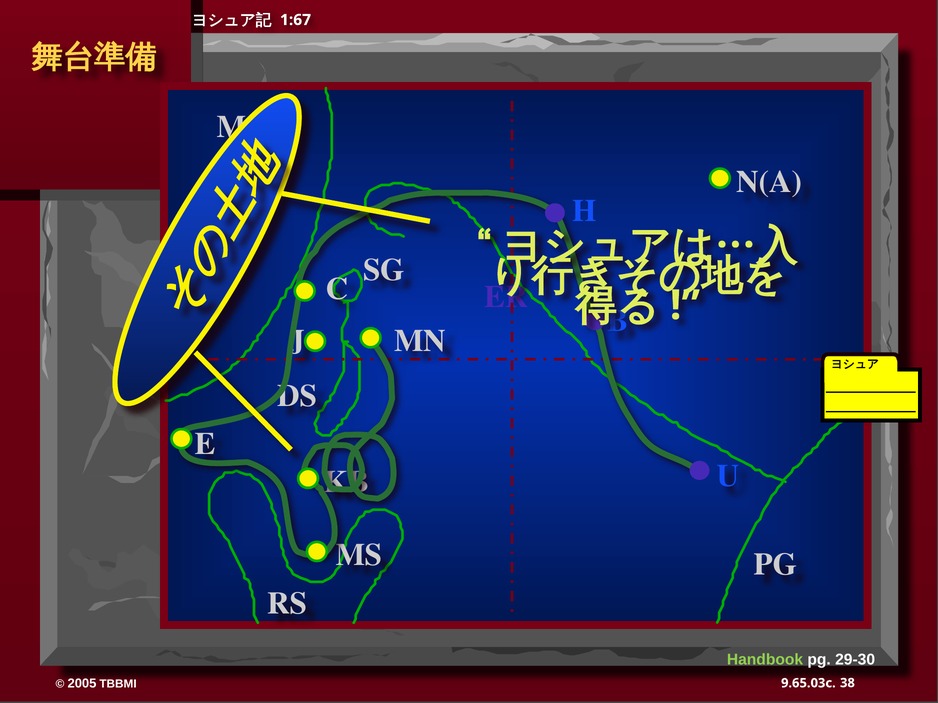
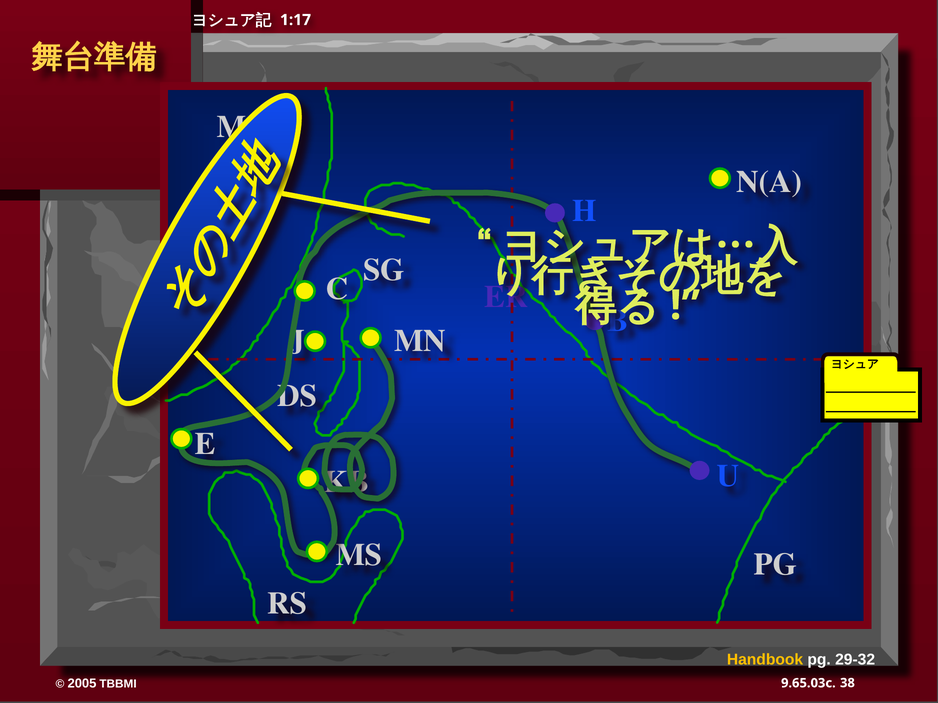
1:67: 1:67 -> 1:17 (296, 20)
Handbook colour: light green -> yellow (765, 660)
29-30: 29-30 -> 29-32 (855, 660)
